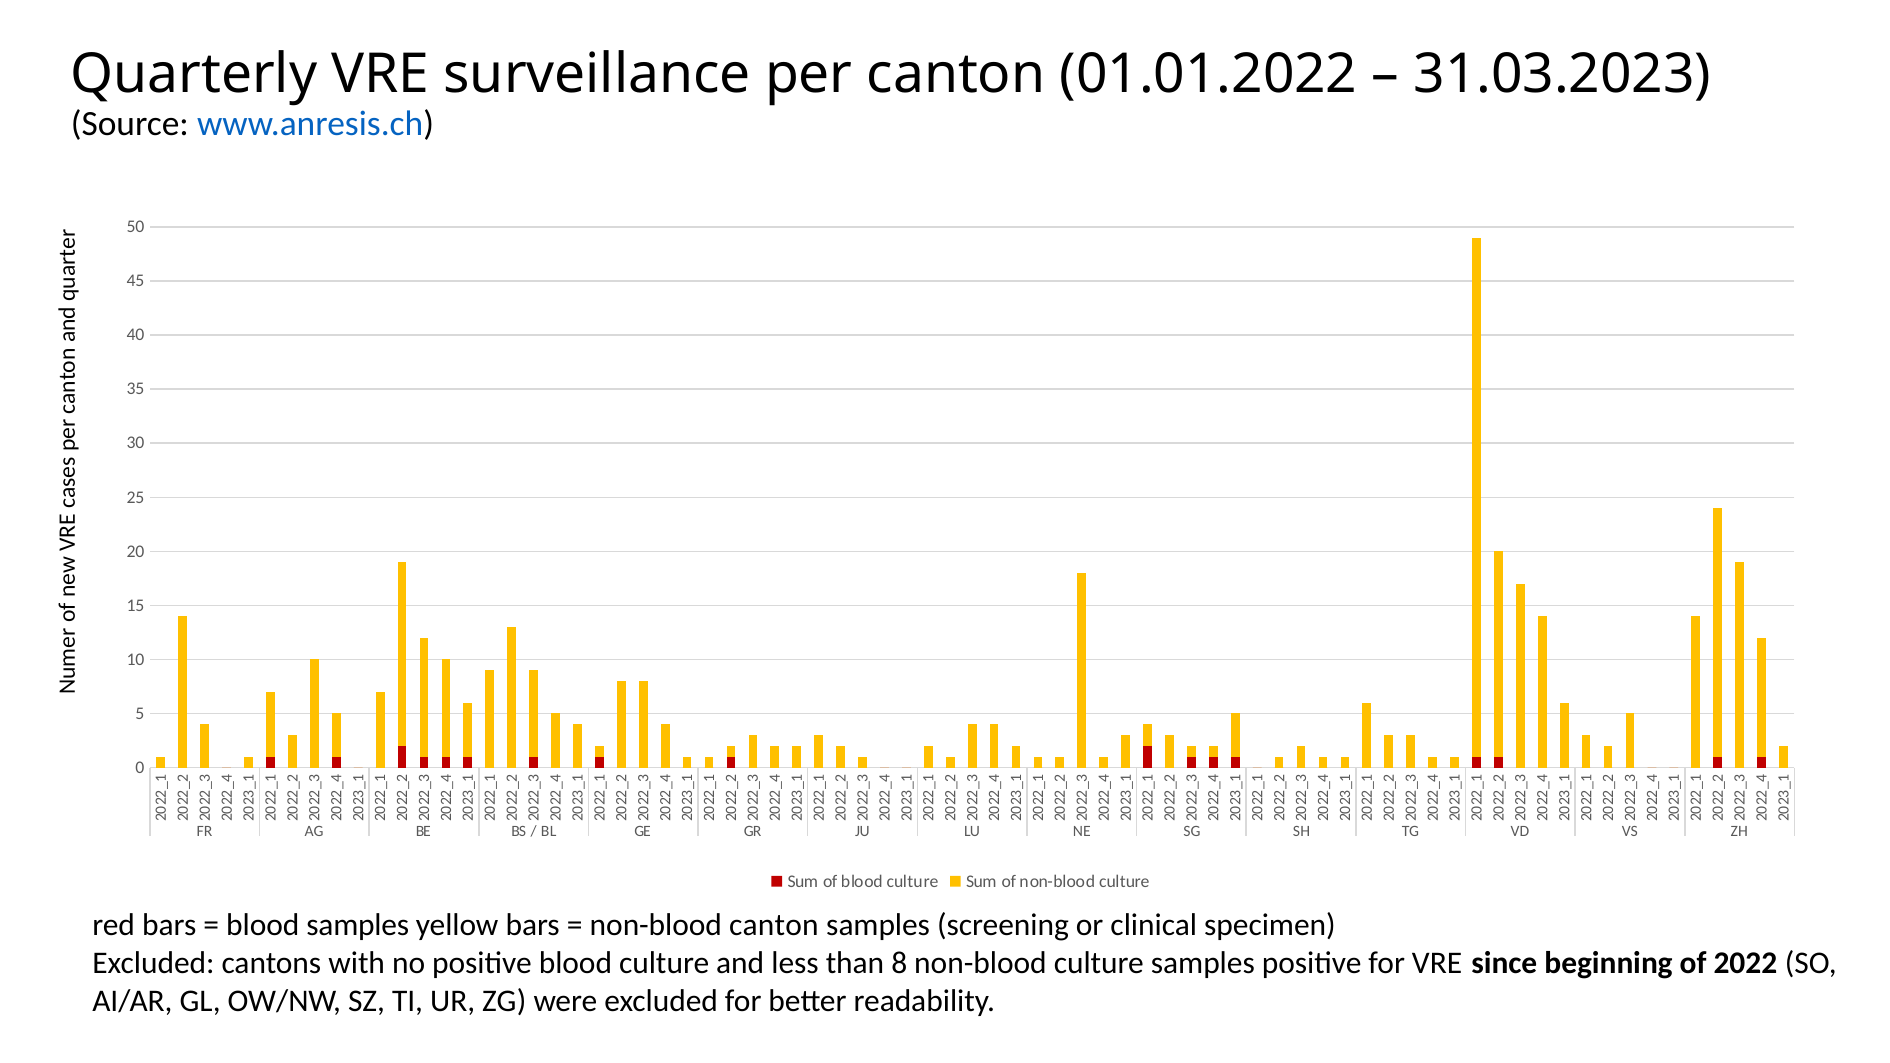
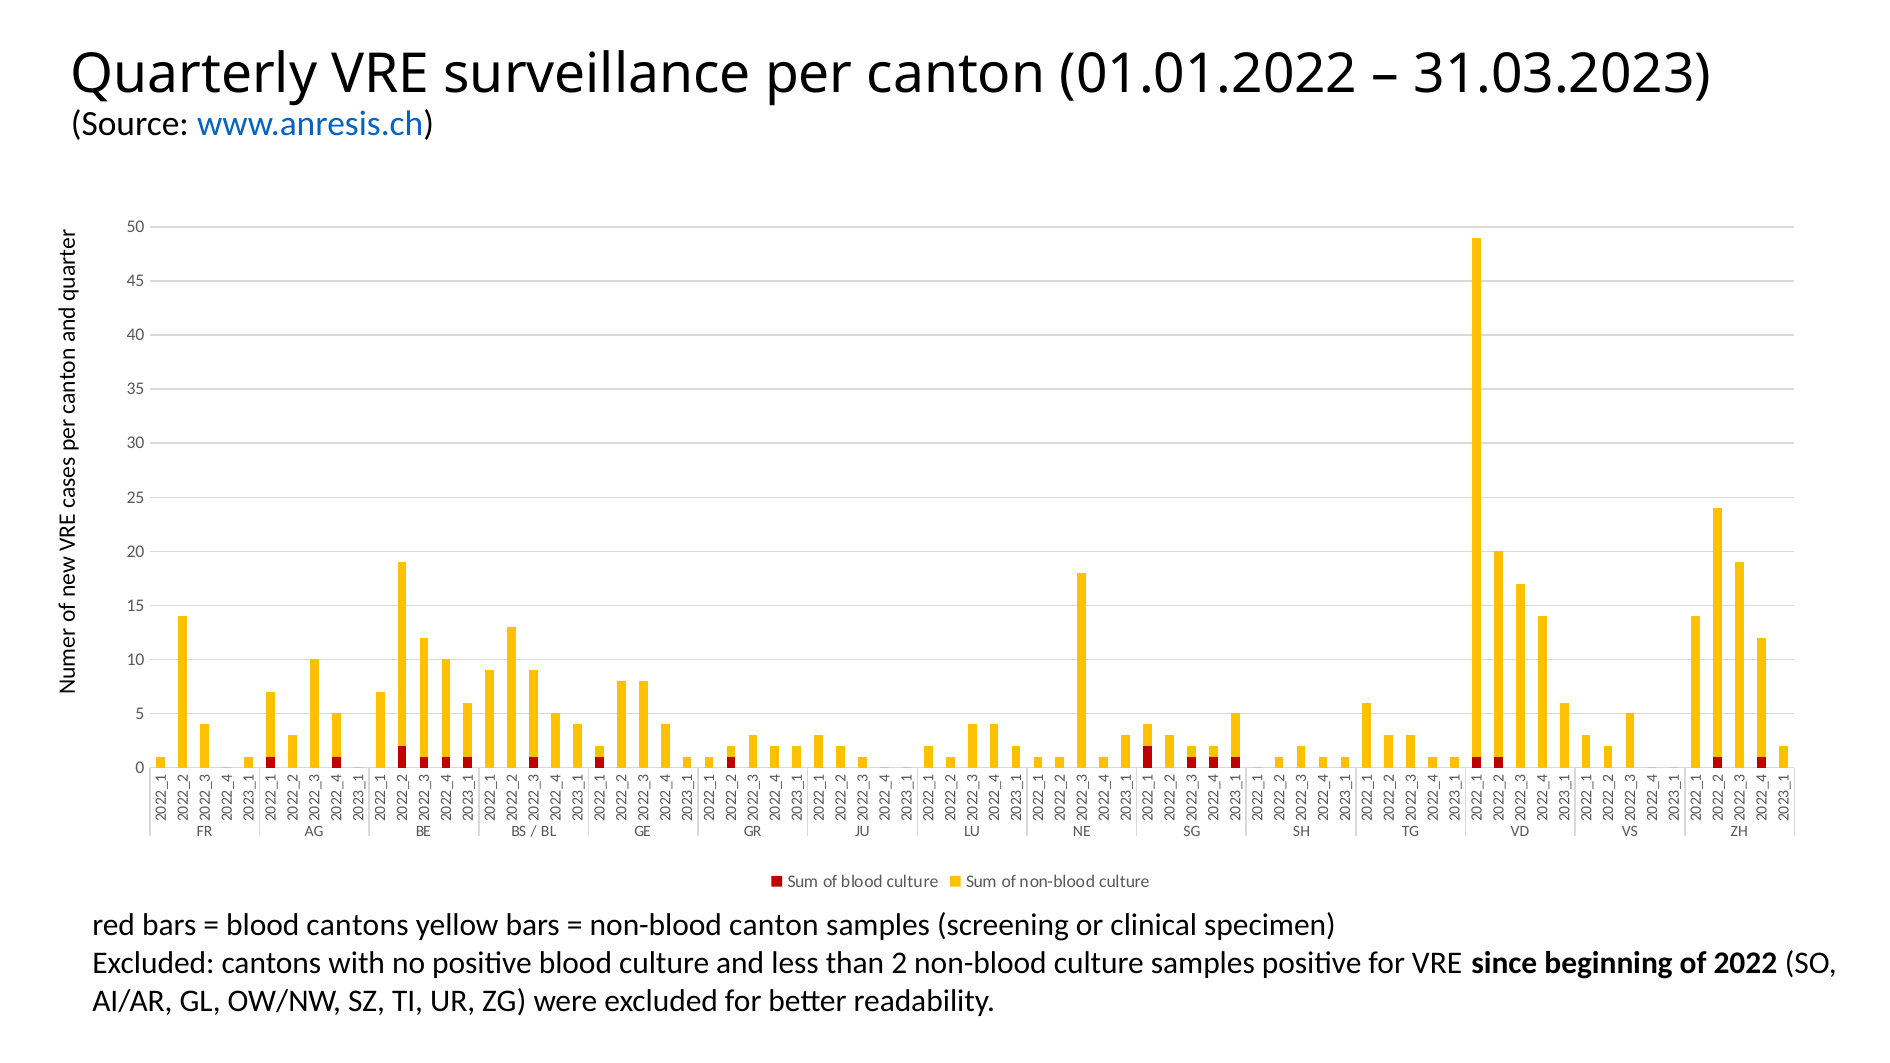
blood samples: samples -> cantons (358, 925)
than 8: 8 -> 2 (899, 963)
